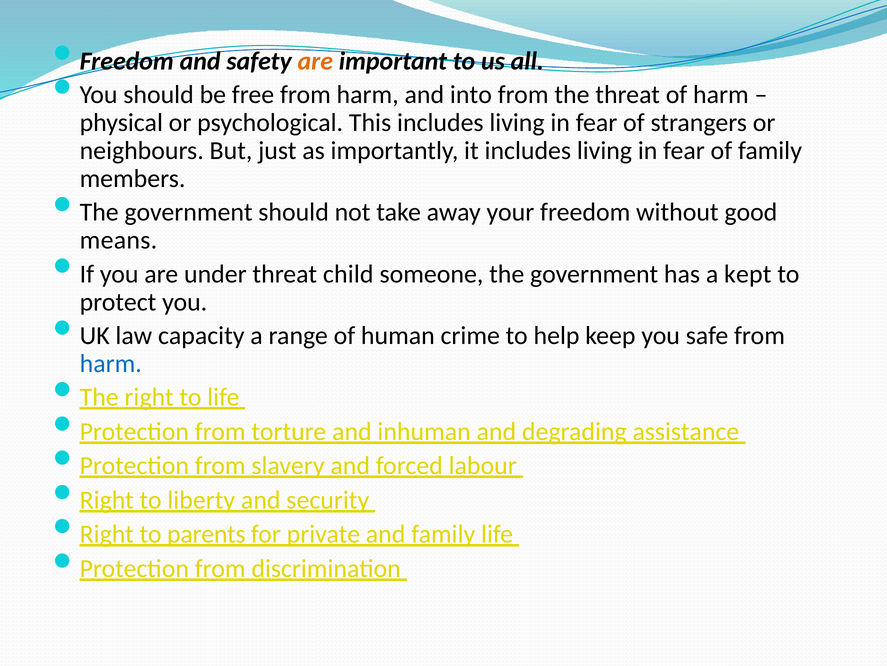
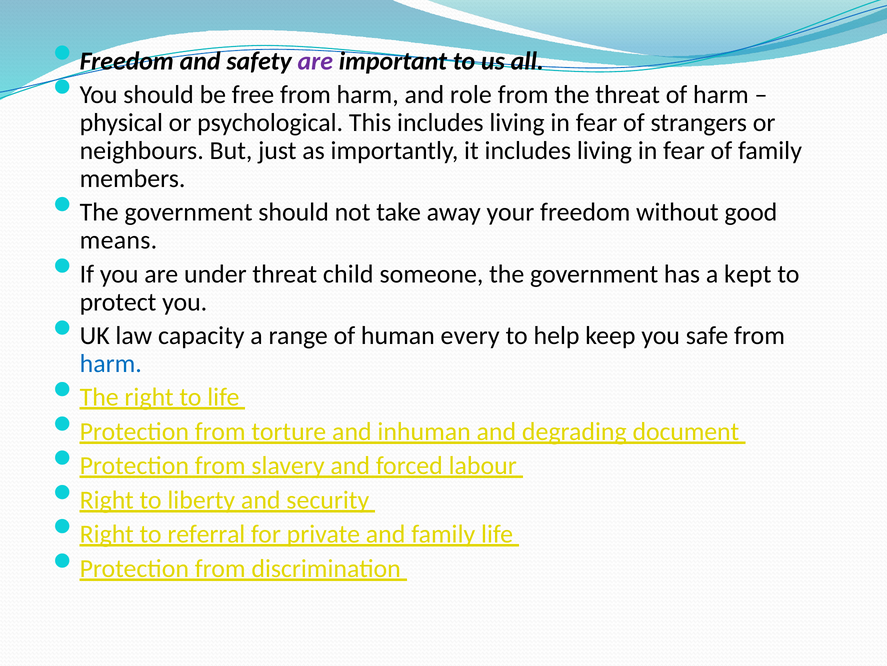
are colour: orange -> purple (315, 61)
into: into -> role (471, 95)
crime: crime -> every (470, 335)
assistance: assistance -> document (686, 431)
parents: parents -> referral (206, 534)
